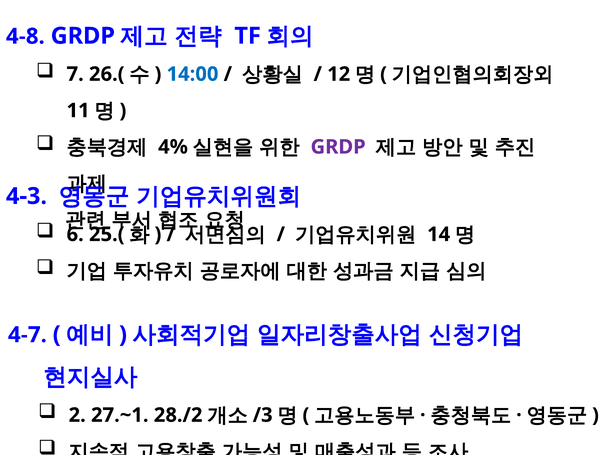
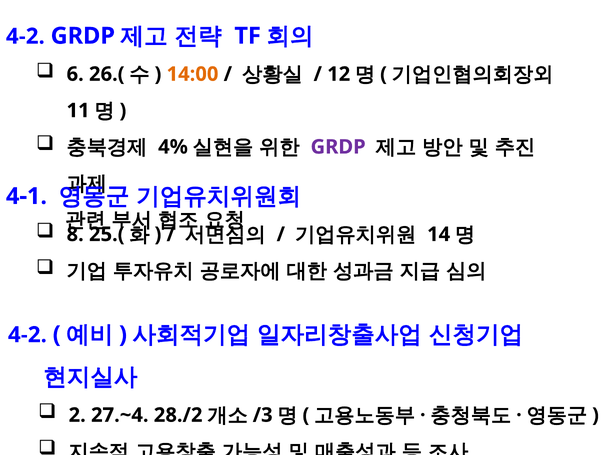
4-8: 4-8 -> 4-2 (25, 36)
7: 7 -> 6 (75, 74)
14:00 colour: blue -> orange (192, 74)
4-3: 4-3 -> 4-1 (26, 196)
6: 6 -> 8 (75, 234)
4-7: 4-7 -> 4-2 (27, 334)
27.~1: 27.~1 -> 27.~4 (120, 415)
